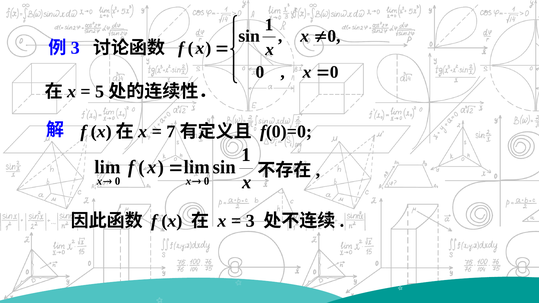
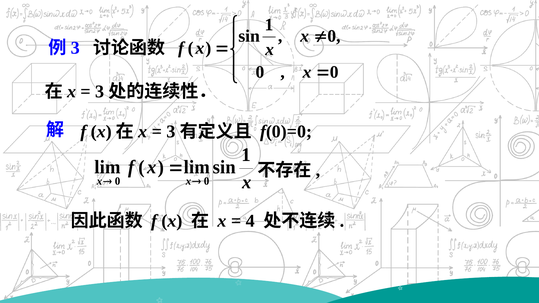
5: 5 -> 3 (100, 92)
7: 7 -> 3 (171, 132)
3: 3 -> 4 (250, 221)
